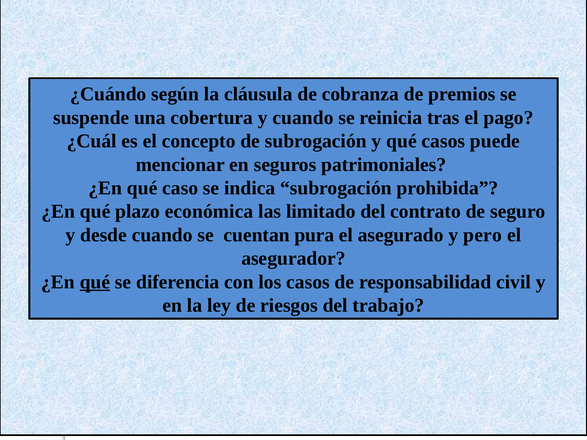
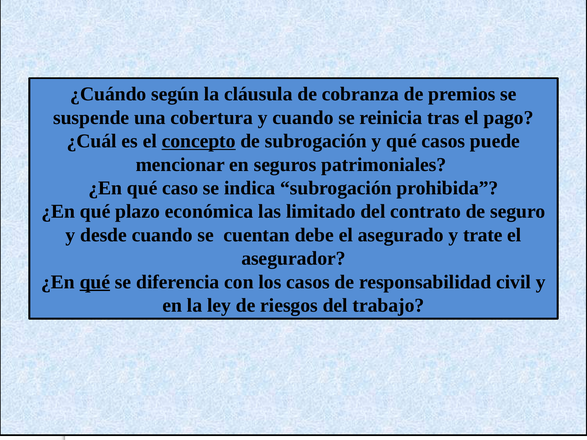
concepto underline: none -> present (199, 141)
pura: pura -> debe (314, 235)
pero: pero -> trate (483, 235)
